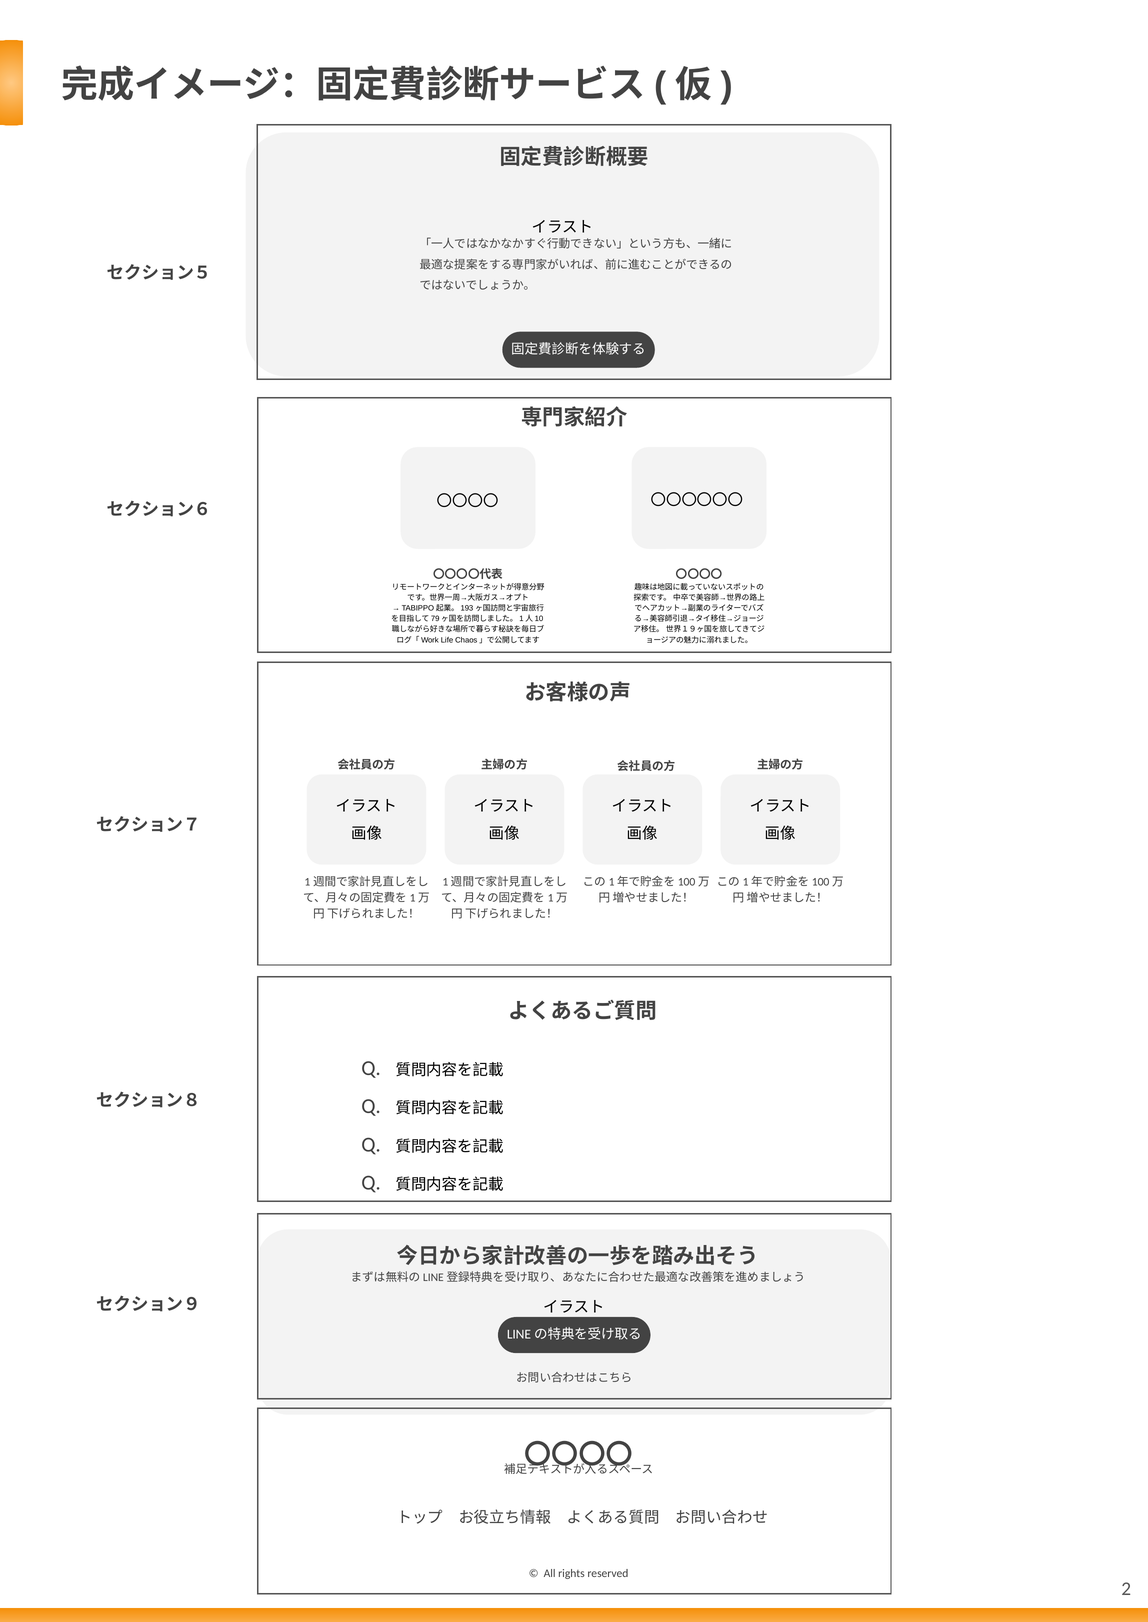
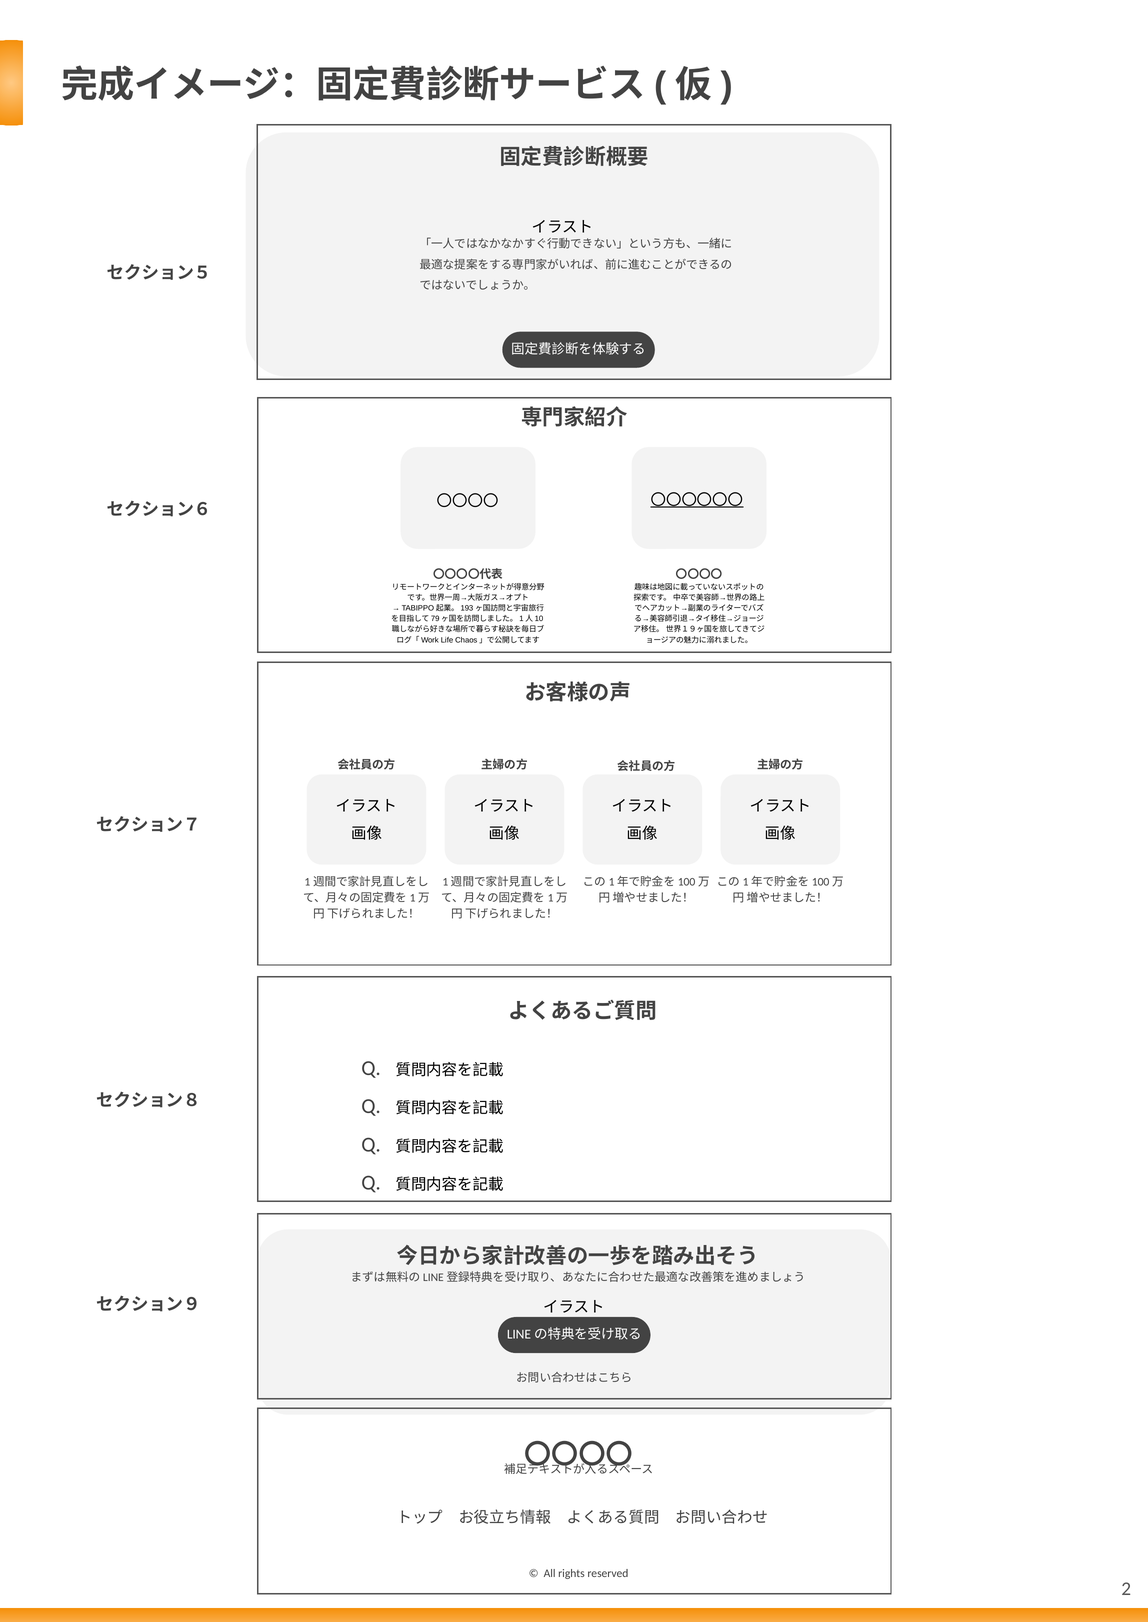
〇〇〇〇〇〇 underline: none -> present (697, 500)
